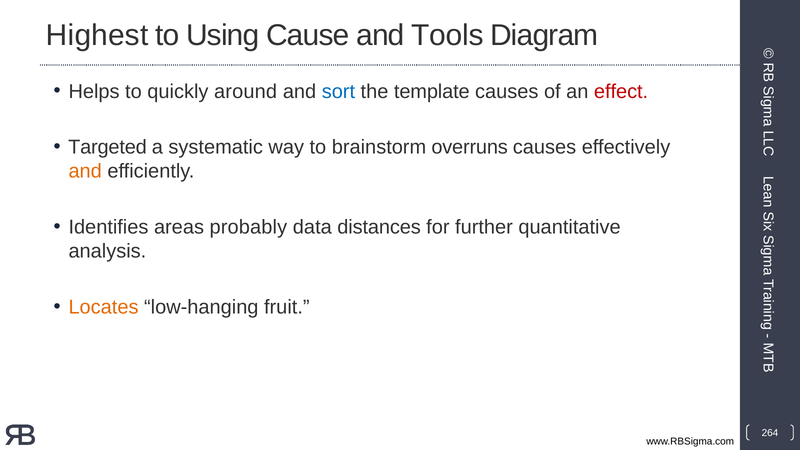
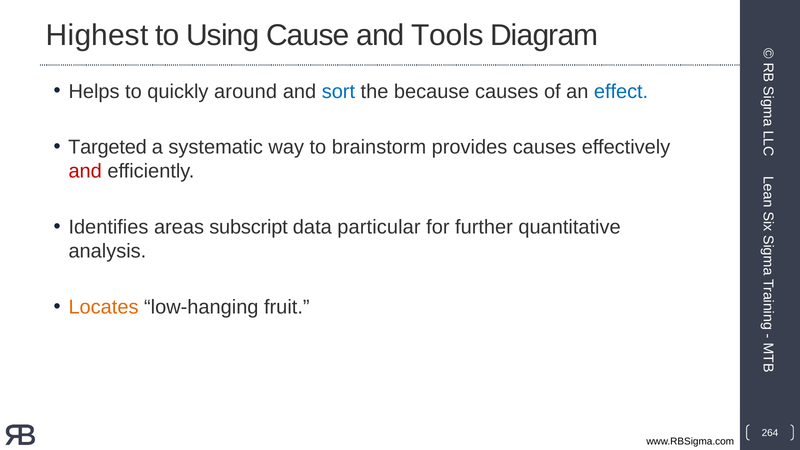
template: template -> because (432, 91)
effect colour: red -> blue (621, 91)
overruns: overruns -> provides (470, 147)
and colour: orange -> red (85, 171)
probably: probably -> subscript (249, 227)
distances: distances -> particular (379, 227)
